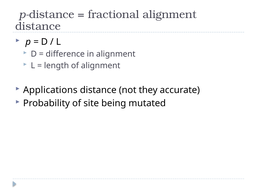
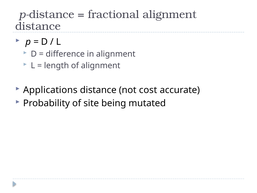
they: they -> cost (148, 90)
